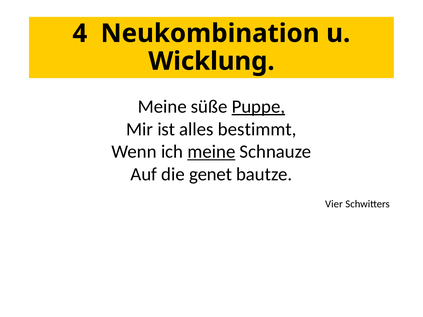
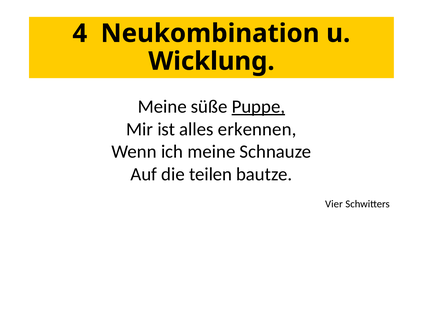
bestimmt: bestimmt -> erkennen (257, 129)
meine underline: present -> none (211, 152)
genet: genet -> teilen (211, 174)
